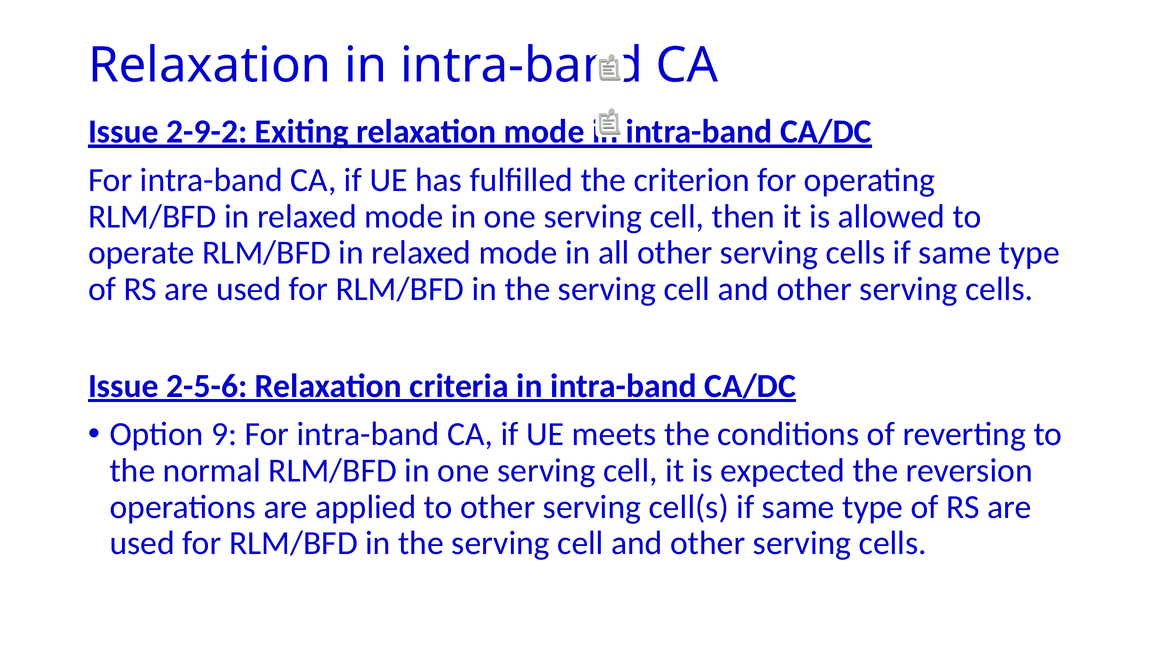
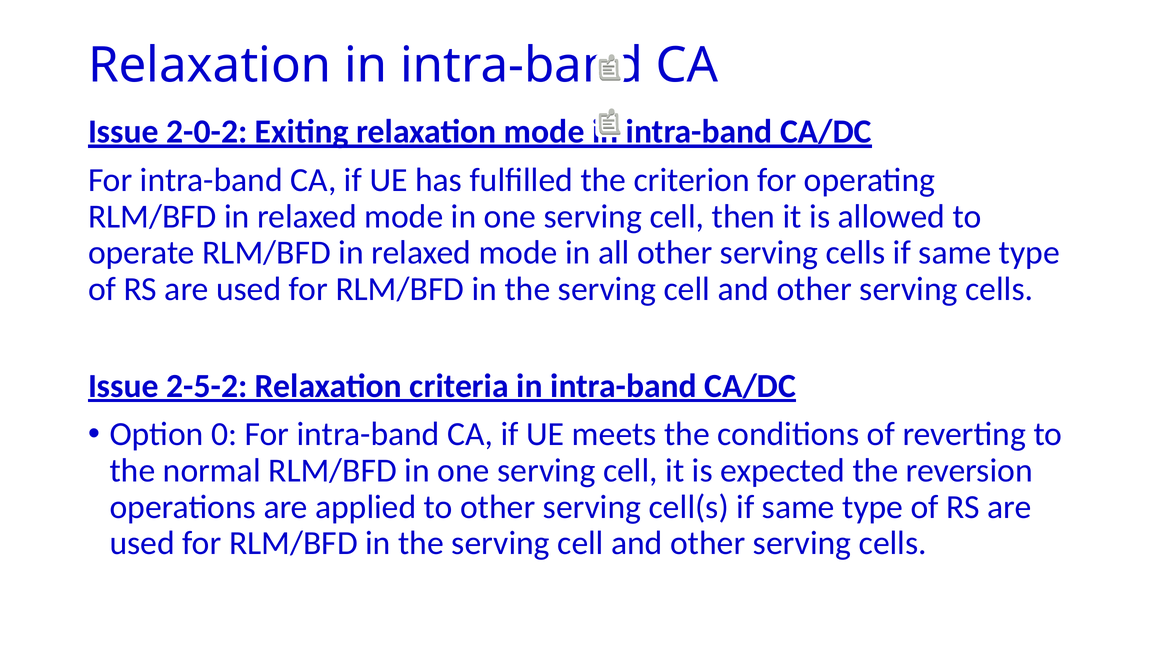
2-9-2: 2-9-2 -> 2-0-2 (207, 132)
2-5-6: 2-5-6 -> 2-5-2 (207, 386)
9: 9 -> 0 (224, 434)
